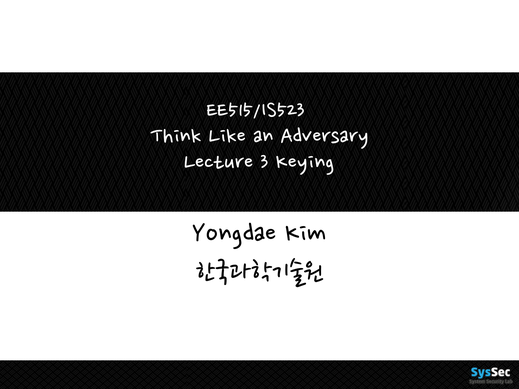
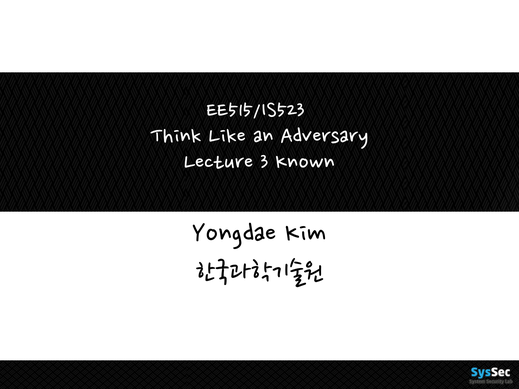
Keying: Keying -> Known (305, 163)
